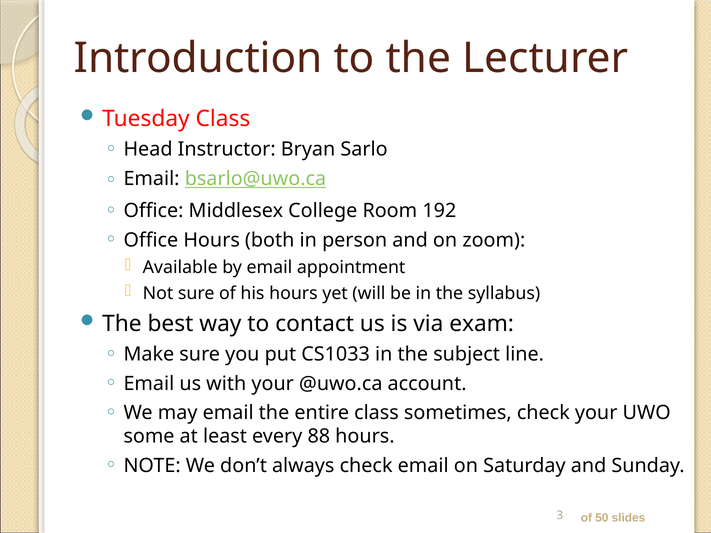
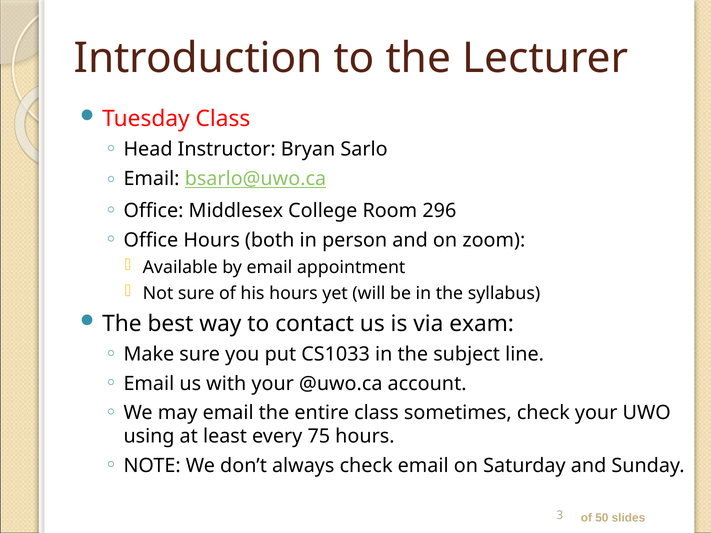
192: 192 -> 296 (439, 211)
some: some -> using (149, 437)
88: 88 -> 75 (319, 437)
